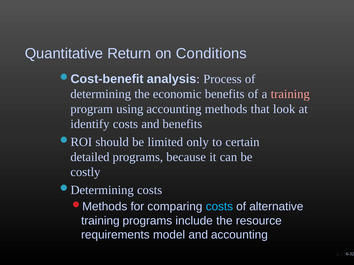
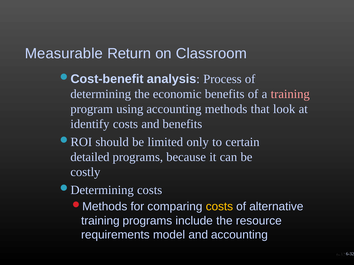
Quantitative: Quantitative -> Measurable (64, 54)
Conditions: Conditions -> Classroom (211, 54)
costs colour: light blue -> yellow (219, 207)
